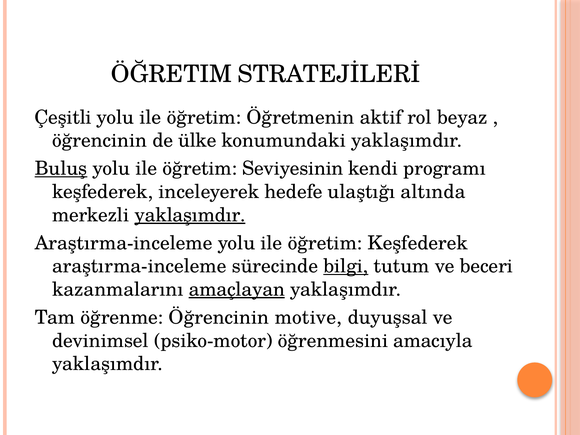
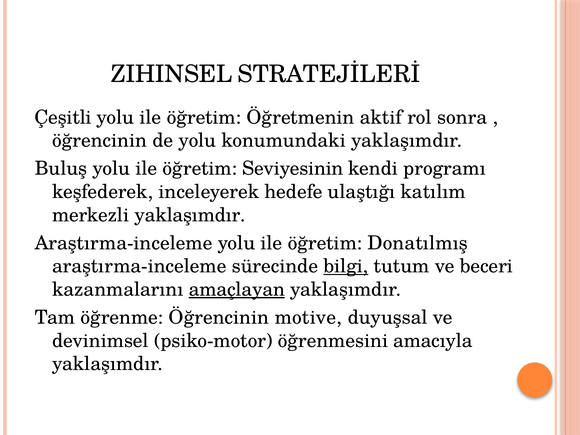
ÖĞRETIM: ÖĞRETIM -> ZIHINSEL (172, 74)
beyaz: beyaz -> sonra (462, 117)
de ülke: ülke -> yolu (197, 141)
Buluş underline: present -> none (61, 169)
altında: altında -> katılım (433, 192)
yaklaşımdır underline: present -> none (190, 215)
öğretim Keşfederek: Keşfederek -> Donatılmış (418, 243)
